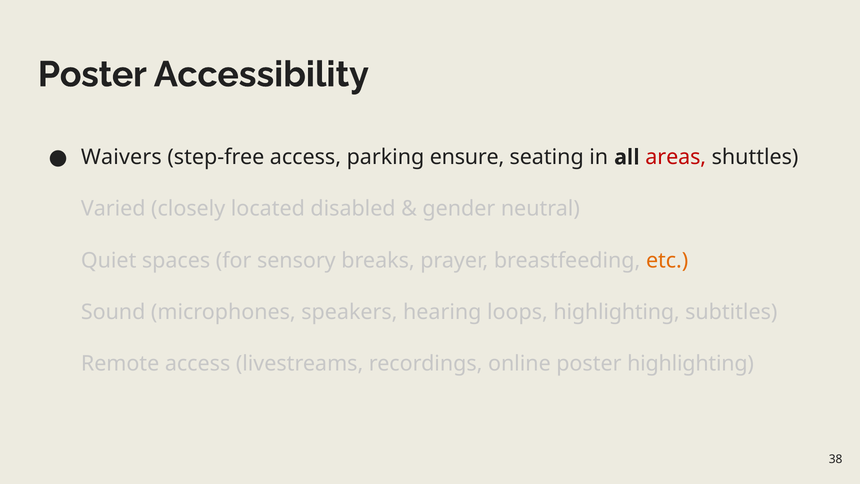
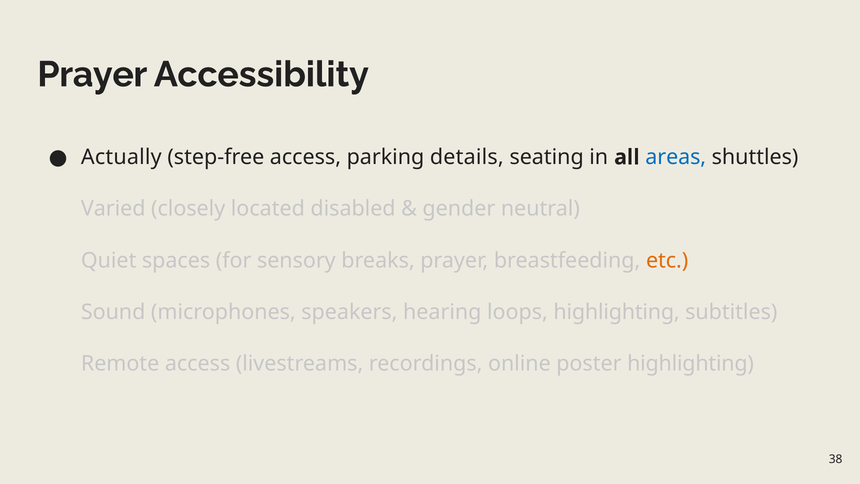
Poster: Poster -> Prayer (92, 74)
Waivers: Waivers -> Actually (121, 157)
ensure: ensure -> details (467, 157)
areas colour: red -> blue (676, 157)
